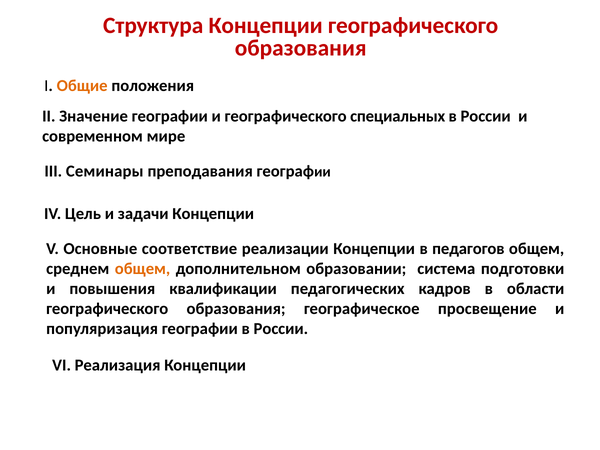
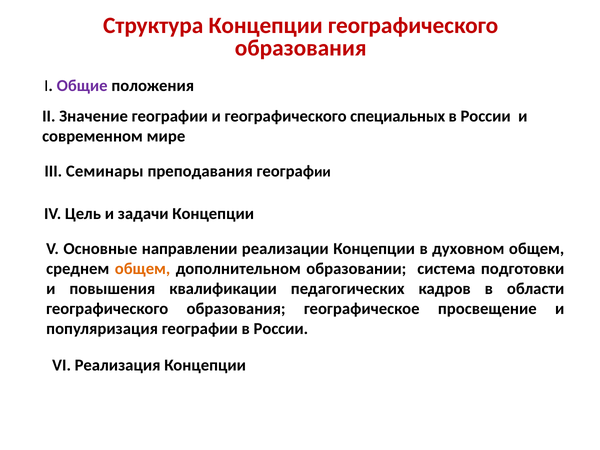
Общие colour: orange -> purple (82, 86)
соответствие: соответствие -> направлении (190, 249)
педагогов: педагогов -> духовном (468, 249)
